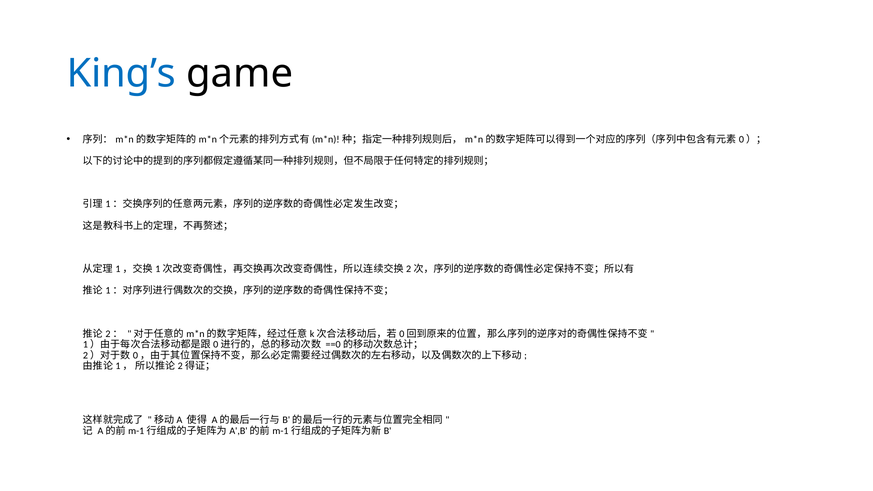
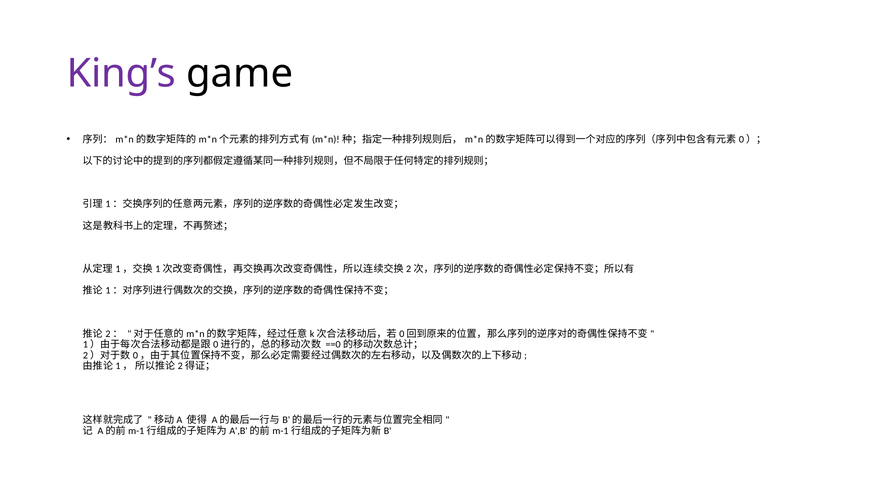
King’s colour: blue -> purple (121, 73)
